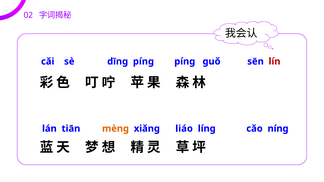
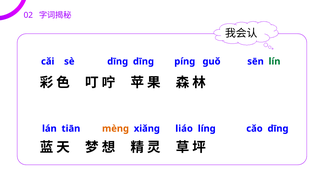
dīnɡ pínɡ: pínɡ -> dīnɡ (143, 62)
lín colour: red -> green (275, 62)
cǎo nínɡ: nínɡ -> dīnɡ (278, 129)
